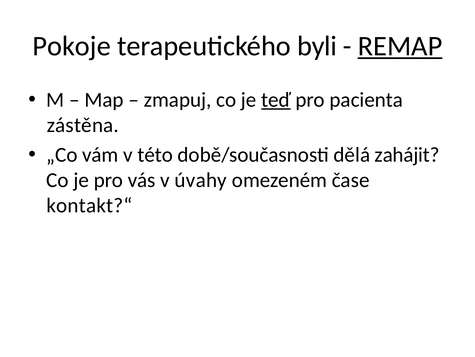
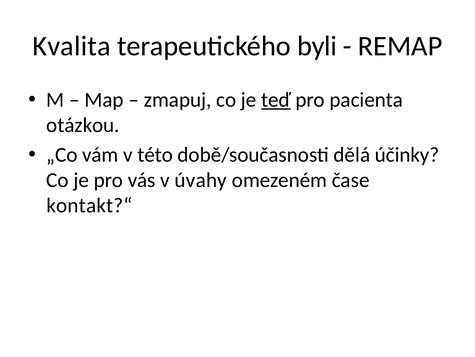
Pokoje: Pokoje -> Kvalita (72, 46)
REMAP underline: present -> none (400, 46)
zástěna: zástěna -> otázkou (83, 125)
zahájit: zahájit -> účinky (407, 155)
